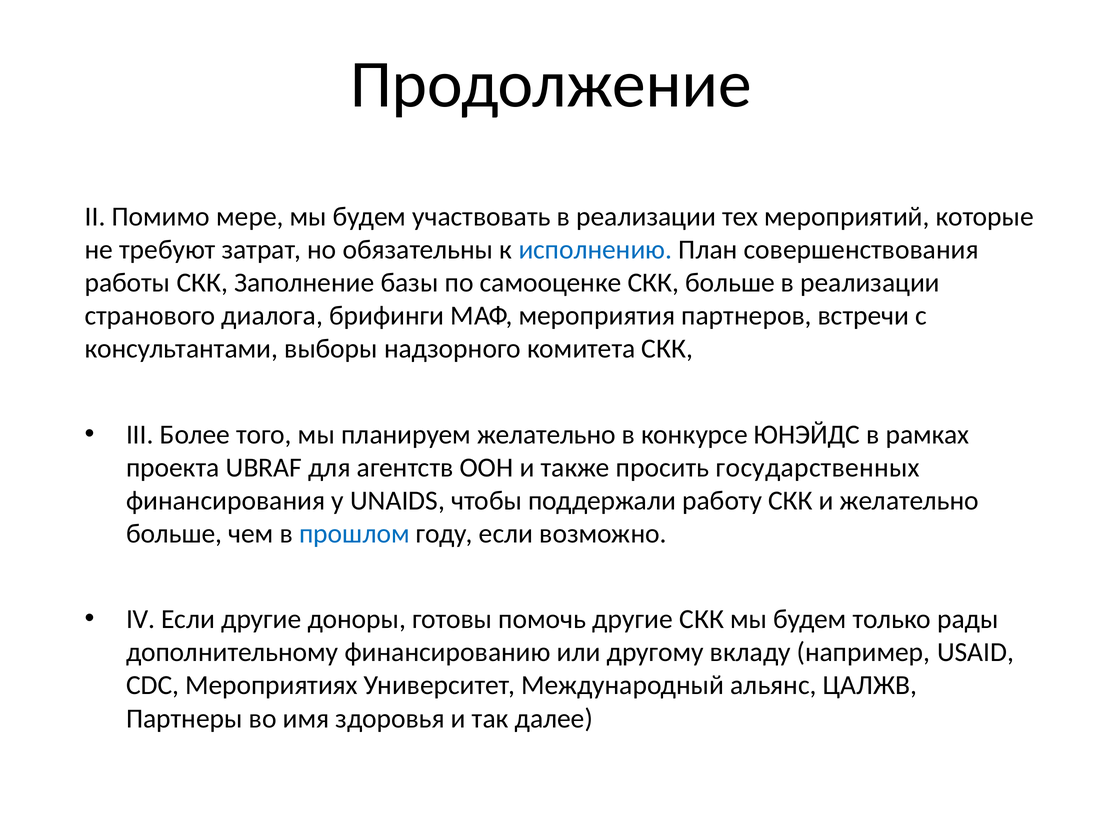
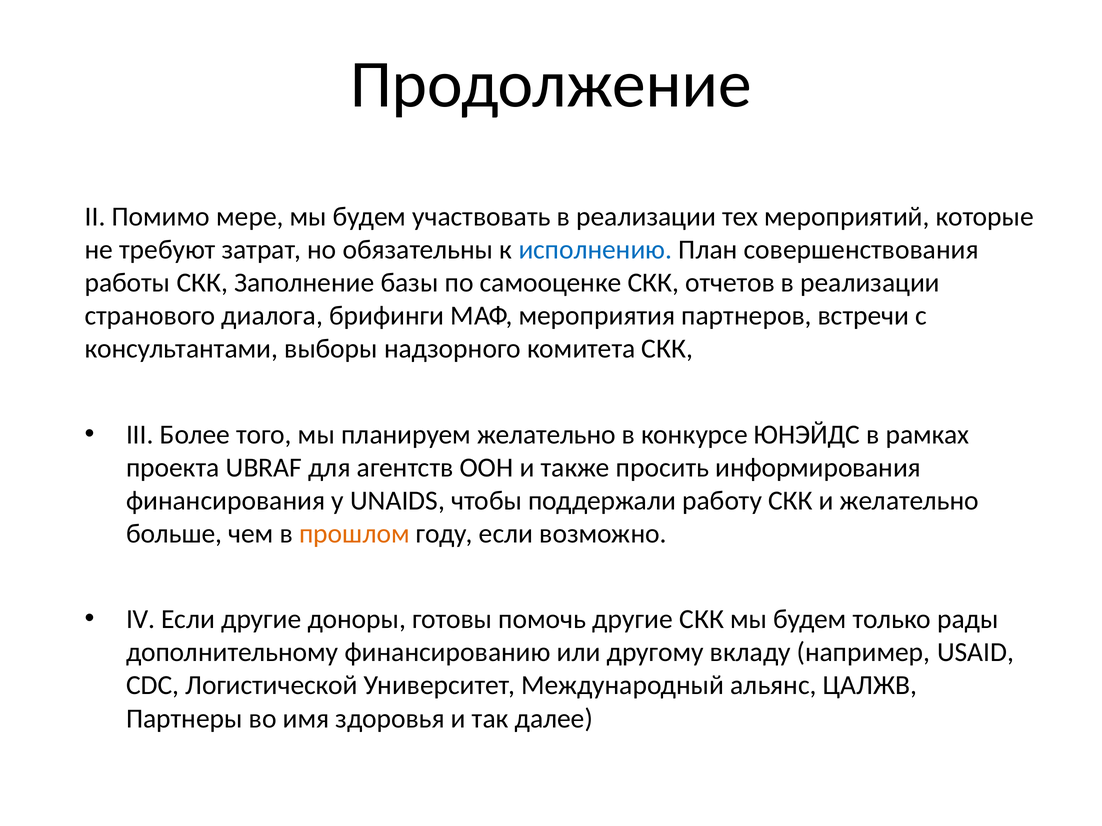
СКК больше: больше -> отчетов (730, 283)
государственных: государственных -> информирования (818, 468)
прошлом colour: blue -> orange (354, 534)
Мероприятиях: Мероприятиях -> Логистической (272, 686)
